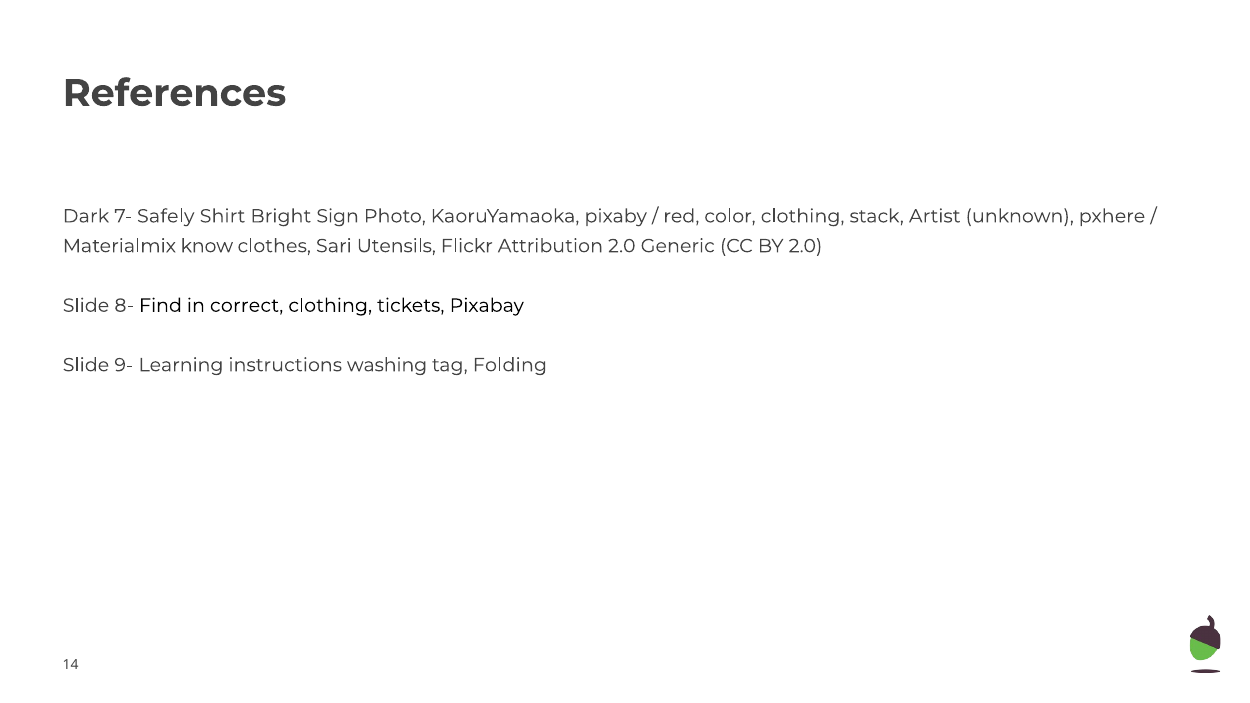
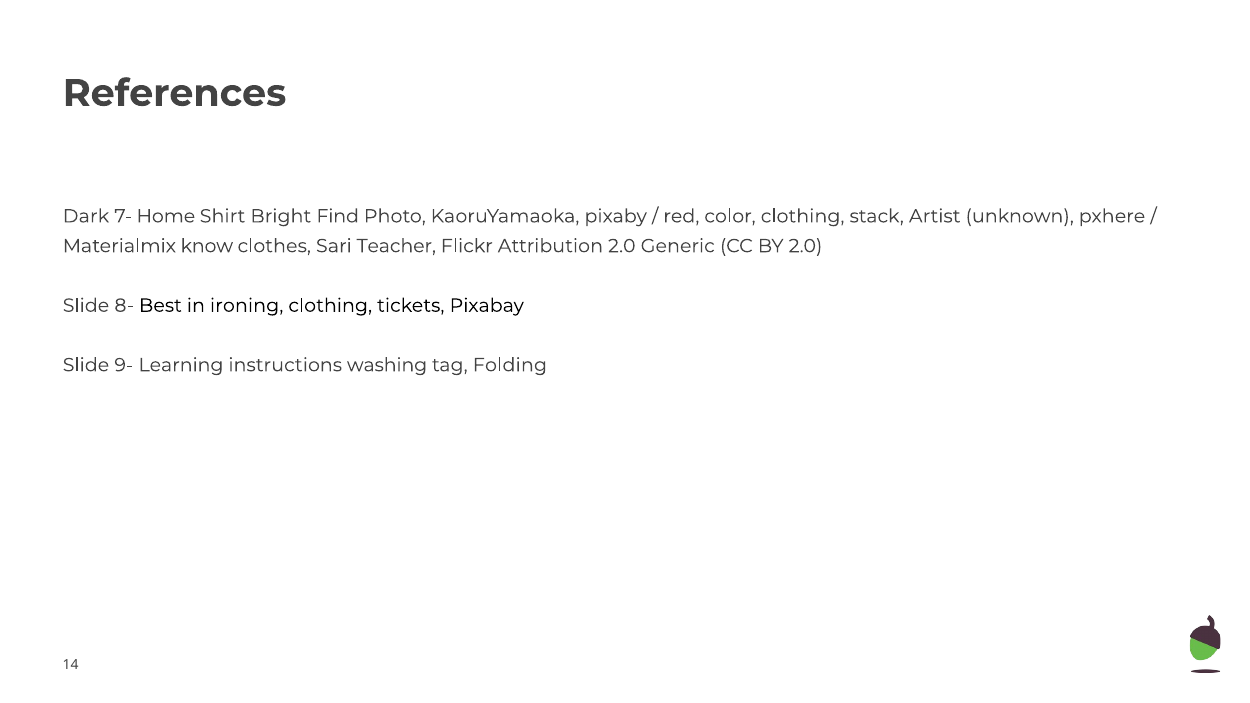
Safely: Safely -> Home (166, 216)
Sign: Sign -> Find (338, 216)
Utensils: Utensils -> Teacher (396, 246)
Find: Find -> Best (160, 306)
correct: correct -> ironing (247, 306)
